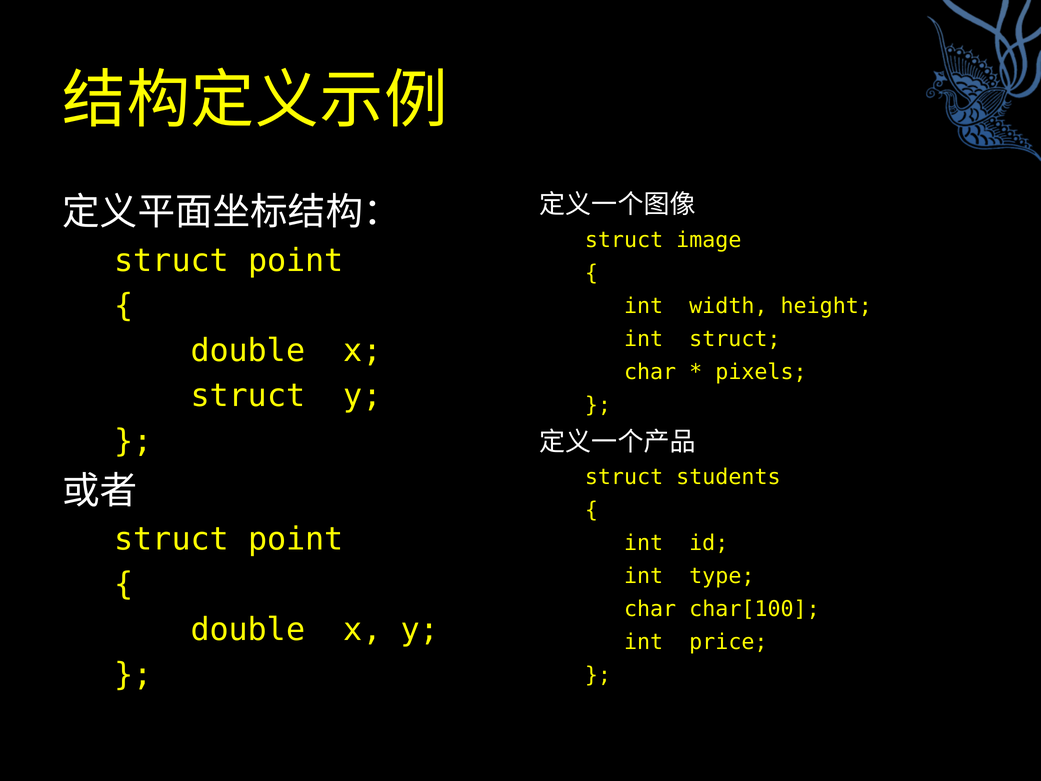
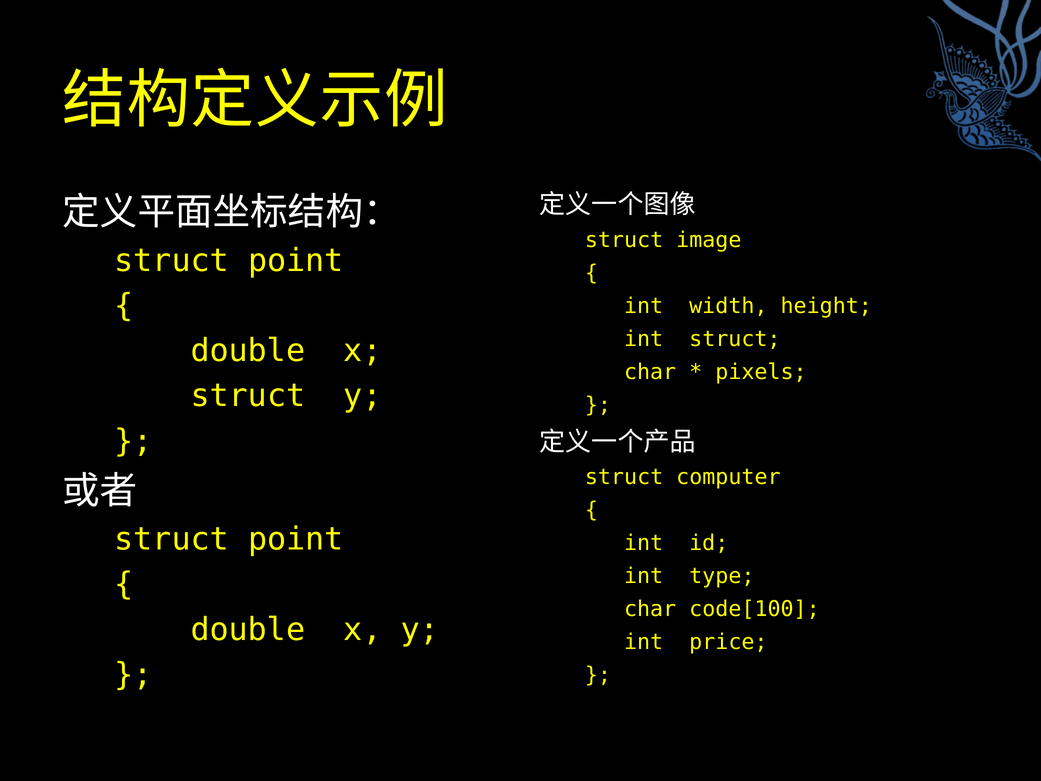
students: students -> computer (728, 477)
char[100: char[100 -> code[100 (754, 609)
